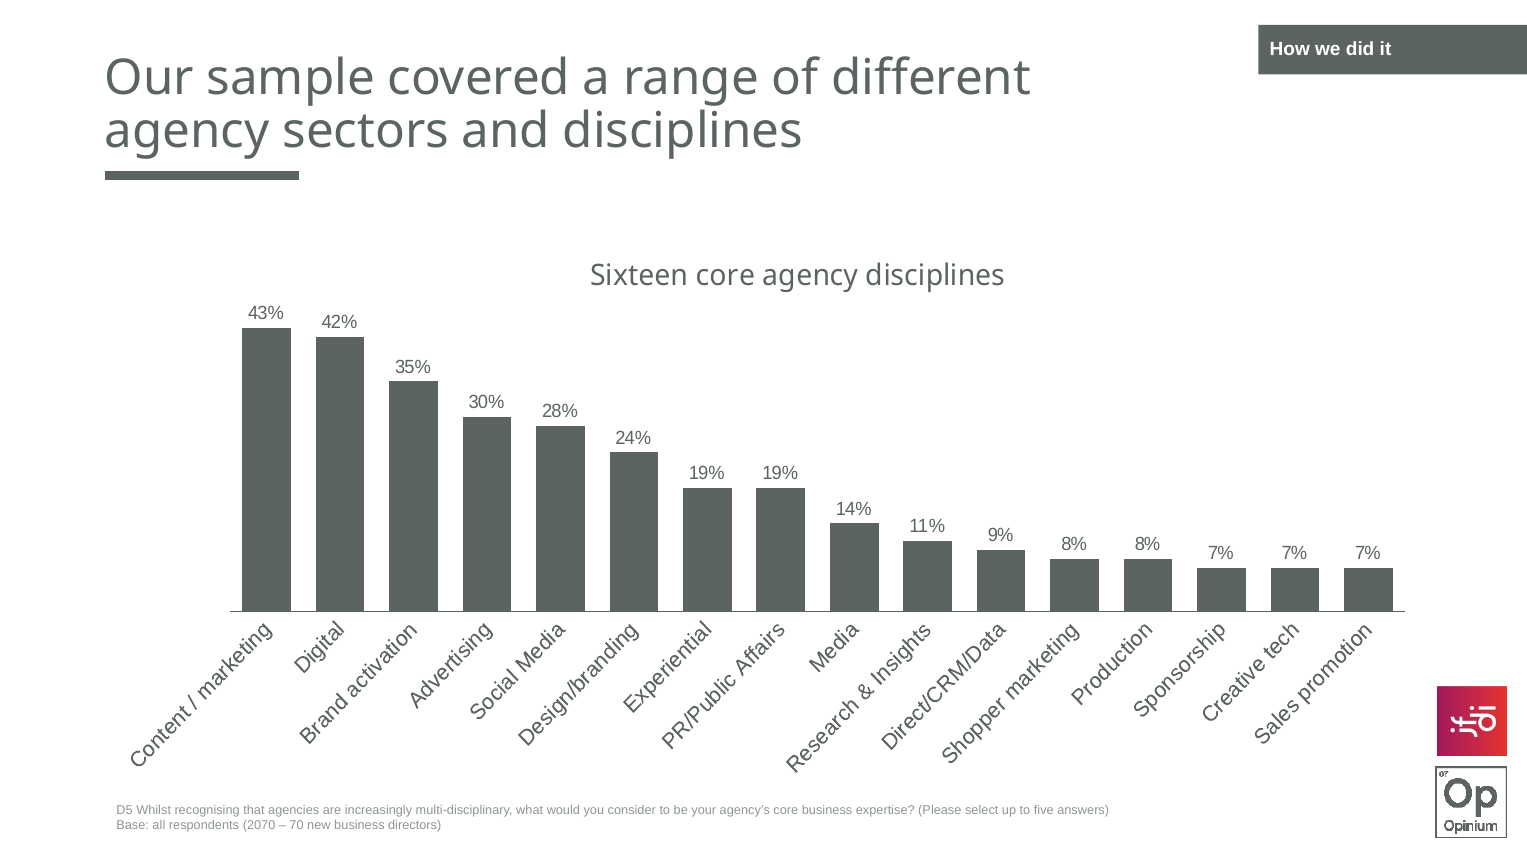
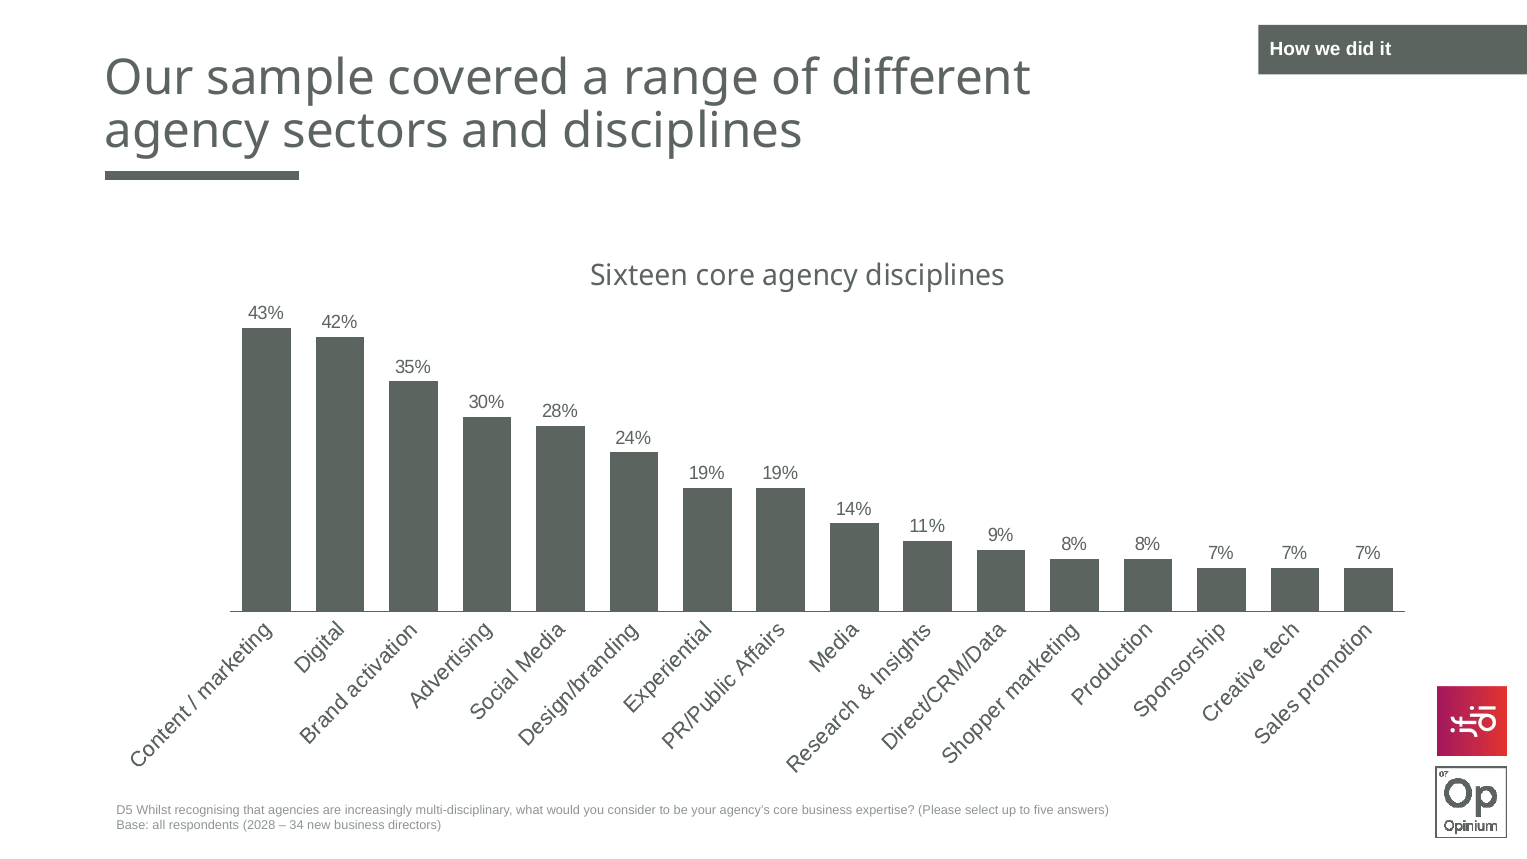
2070: 2070 -> 2028 (259, 825)
70: 70 -> 34 (297, 825)
